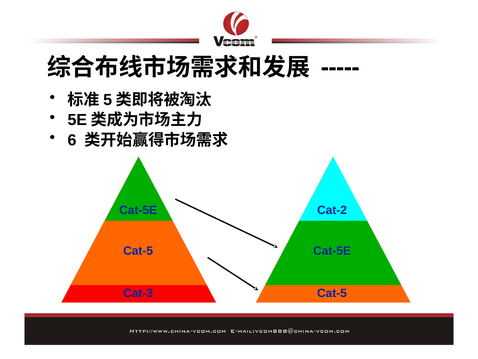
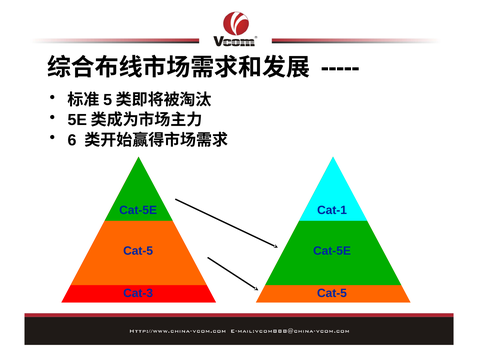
Cat-2: Cat-2 -> Cat-1 (332, 210)
